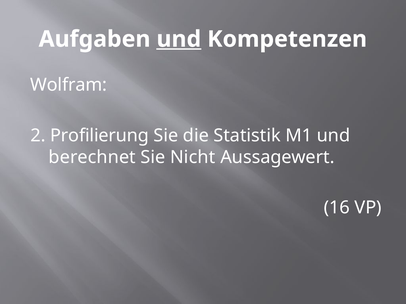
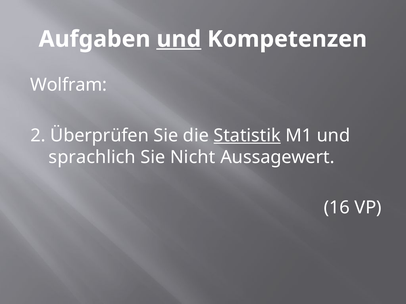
Profilierung: Profilierung -> Überprüfen (100, 136)
Statistik underline: none -> present (247, 136)
berechnet: berechnet -> sprachlich (92, 157)
